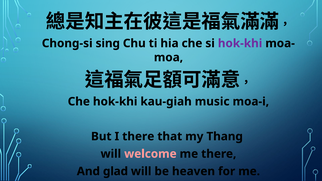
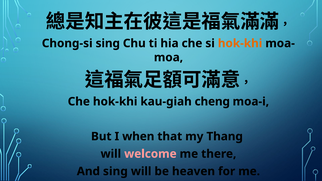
hok-khi colour: purple -> orange (240, 43)
music: music -> cheng (212, 102)
I there: there -> when (138, 137)
And glad: glad -> sing (115, 171)
